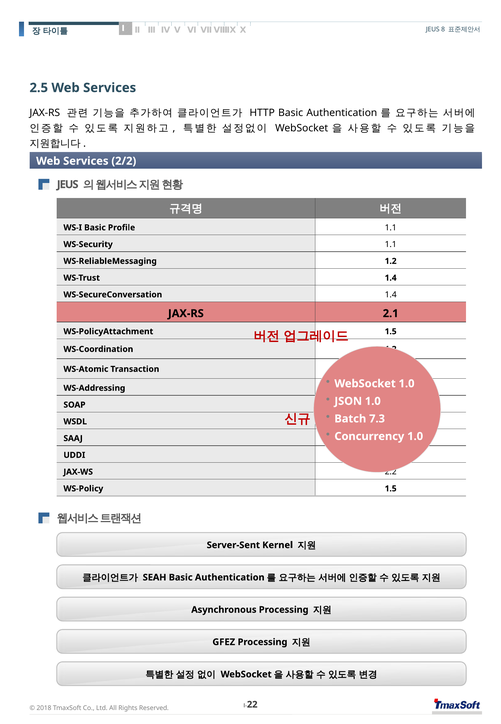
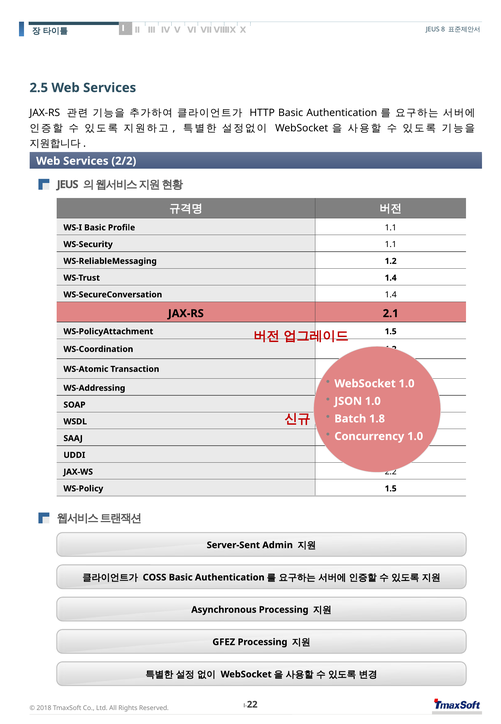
7.3: 7.3 -> 1.8 (377, 419)
Kernel: Kernel -> Admin (278, 545)
SEAH: SEAH -> COSS (155, 577)
